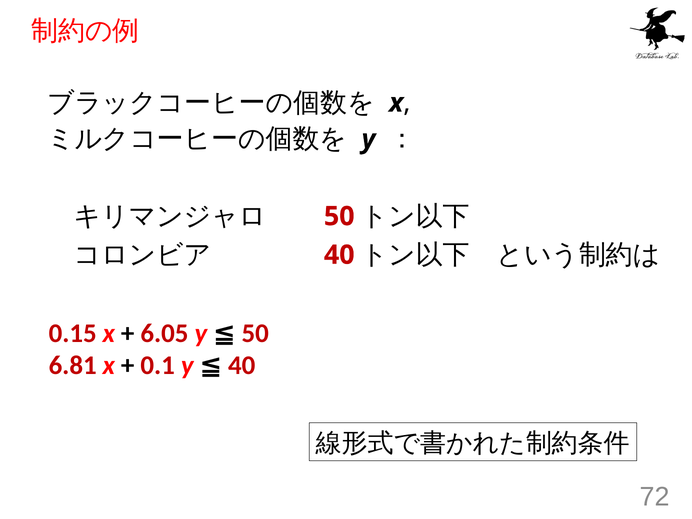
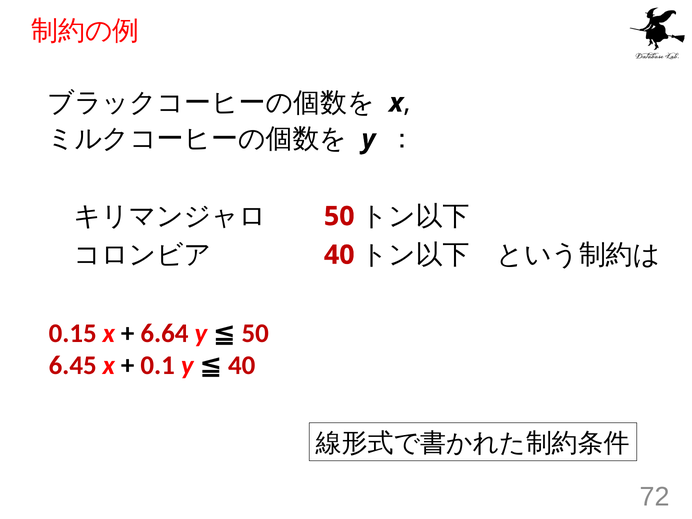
6.05: 6.05 -> 6.64 (164, 333)
6.81: 6.81 -> 6.45 (73, 366)
